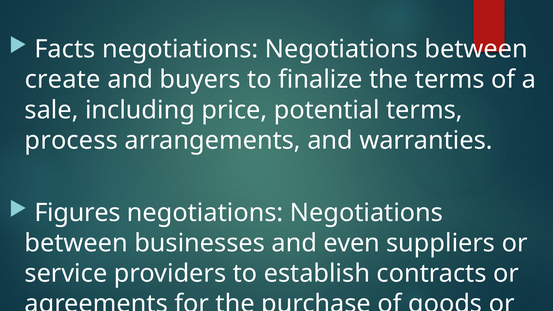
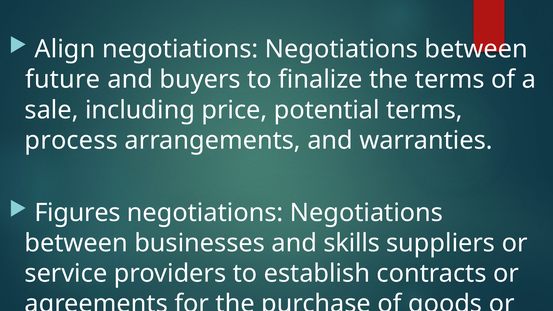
Facts: Facts -> Align (65, 49)
create: create -> future (63, 80)
even: even -> skills (352, 243)
